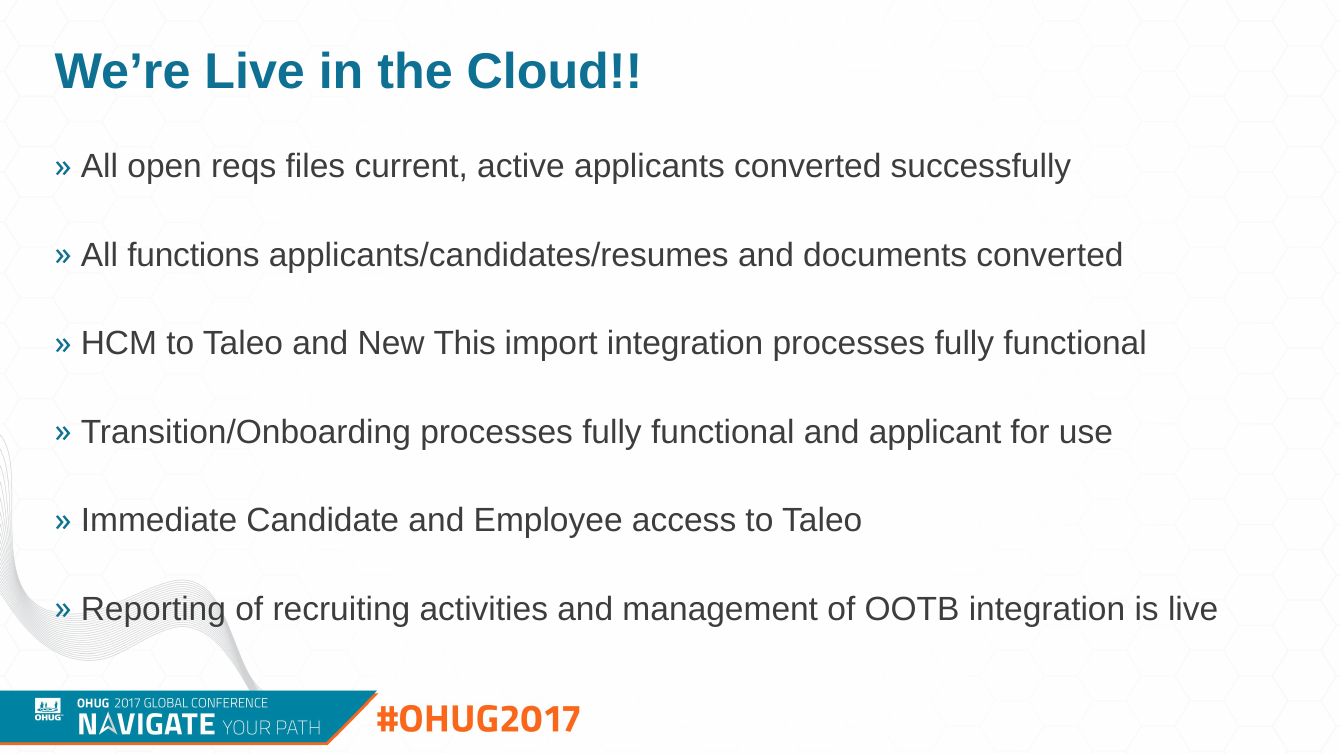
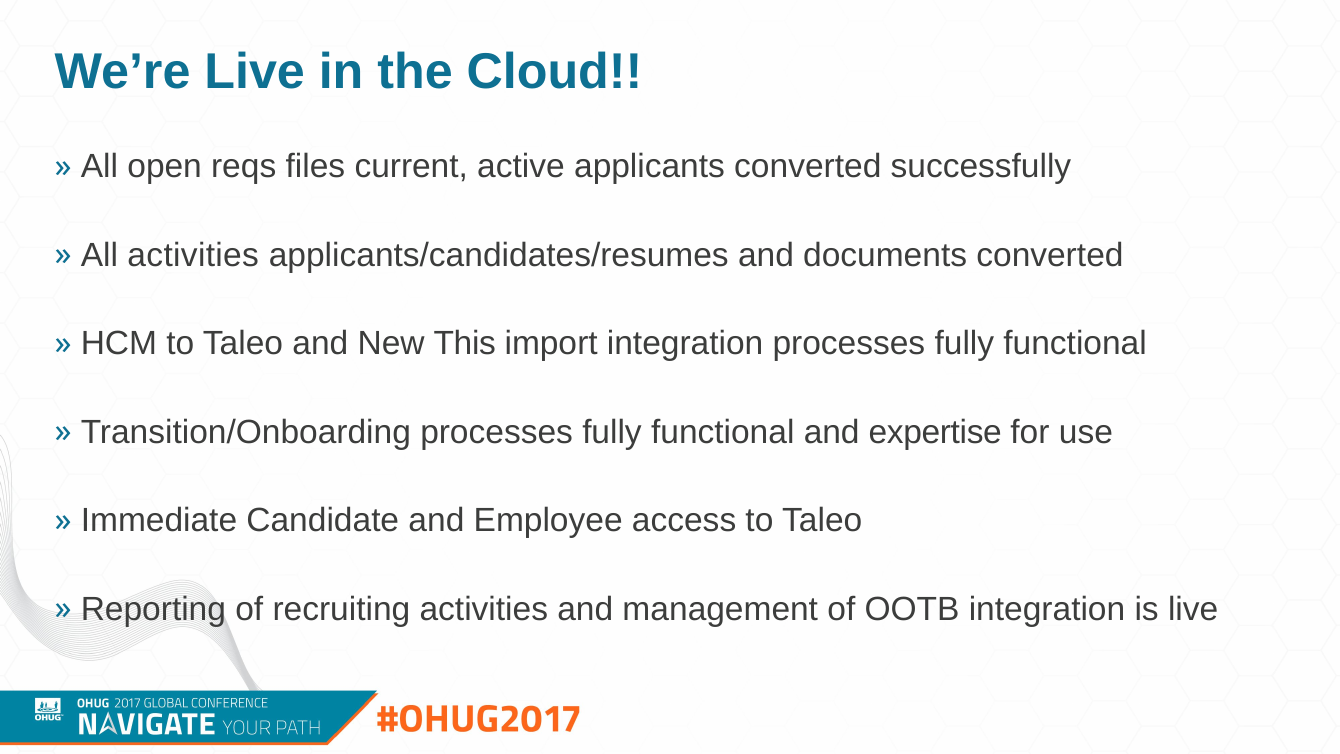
All functions: functions -> activities (193, 255)
applicant: applicant -> expertise (935, 432)
